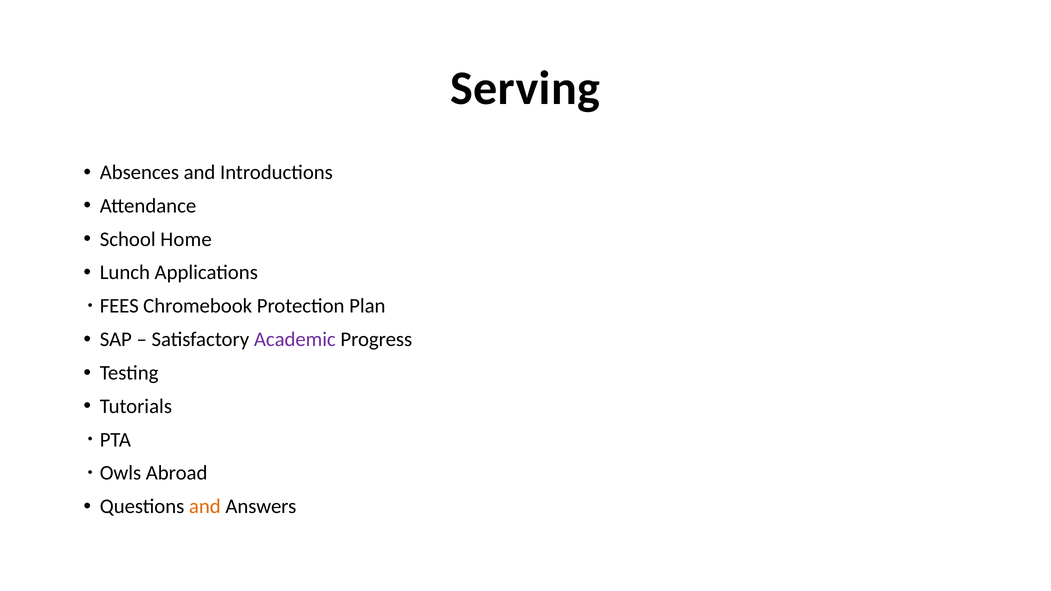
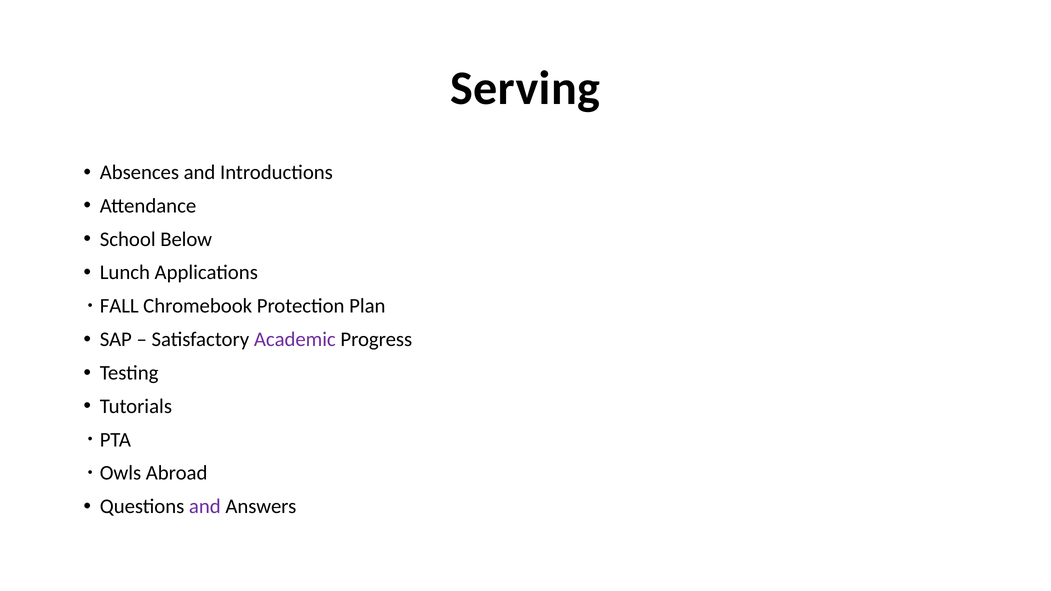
Home: Home -> Below (186, 239)
FEES: FEES -> FALL (119, 306)
and colour: orange -> purple (205, 507)
